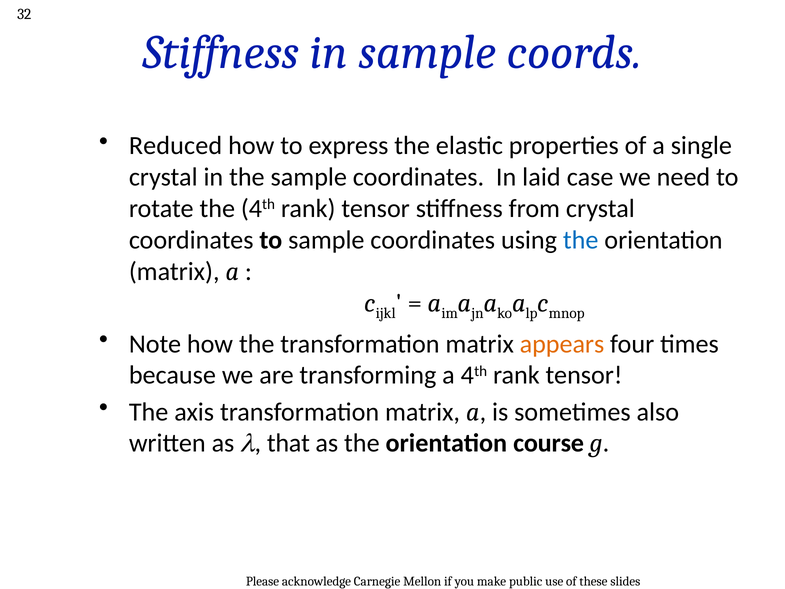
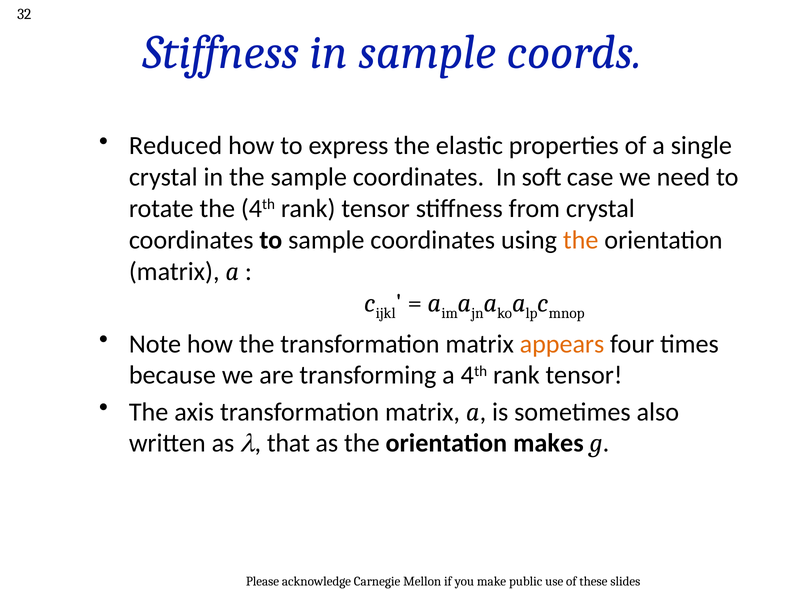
laid: laid -> soft (542, 177)
the colour: blue -> orange (581, 240)
course: course -> makes (548, 443)
